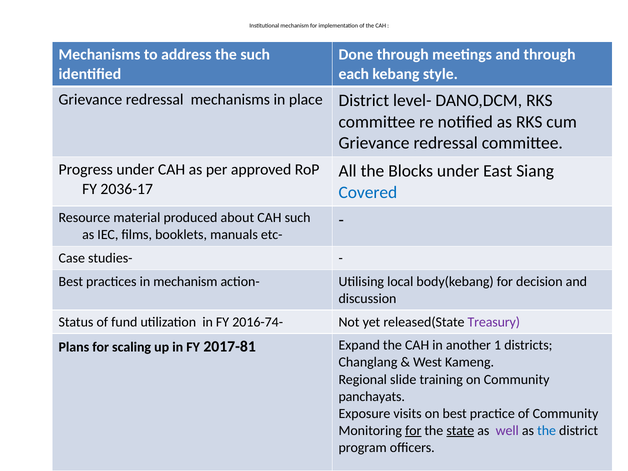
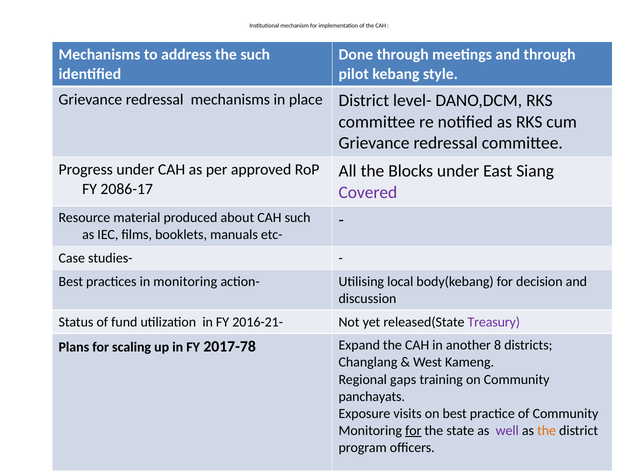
each: each -> pilot (354, 74)
2036-17: 2036-17 -> 2086-17 (127, 189)
Covered colour: blue -> purple (368, 192)
in mechanism: mechanism -> monitoring (185, 282)
2016-74-: 2016-74- -> 2016-21- (258, 322)
2017-81: 2017-81 -> 2017-78 (230, 346)
1: 1 -> 8 (498, 345)
slide: slide -> gaps (403, 379)
state underline: present -> none (460, 431)
the colour: blue -> orange (547, 431)
